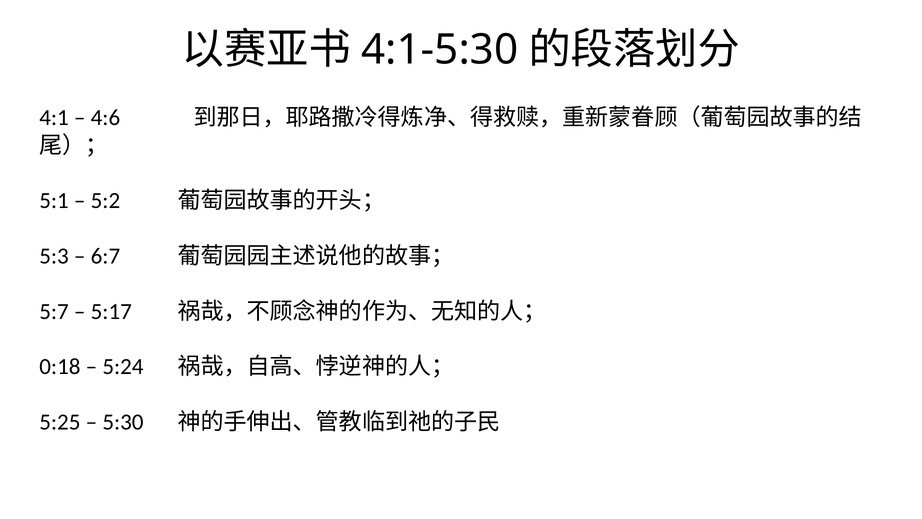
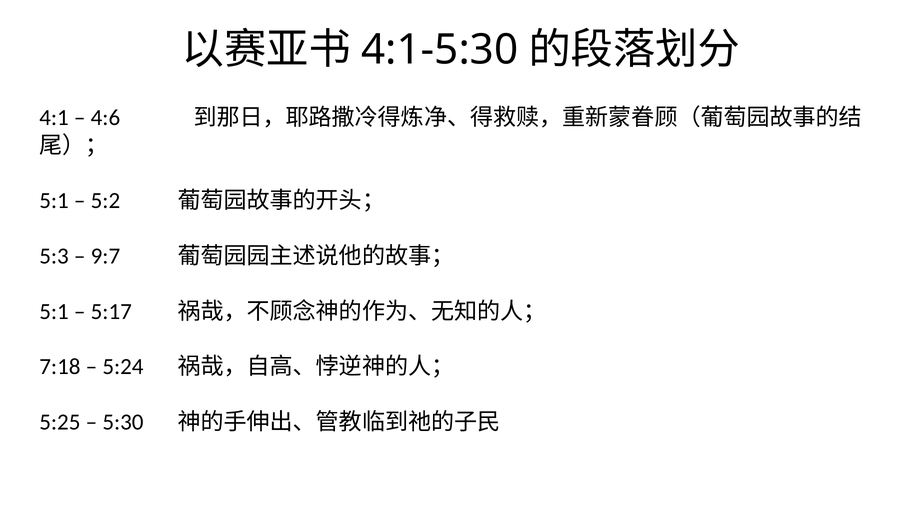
6:7: 6:7 -> 9:7 (105, 256)
5:7: 5:7 -> 5:1 (54, 311)
0:18: 0:18 -> 7:18 (60, 367)
